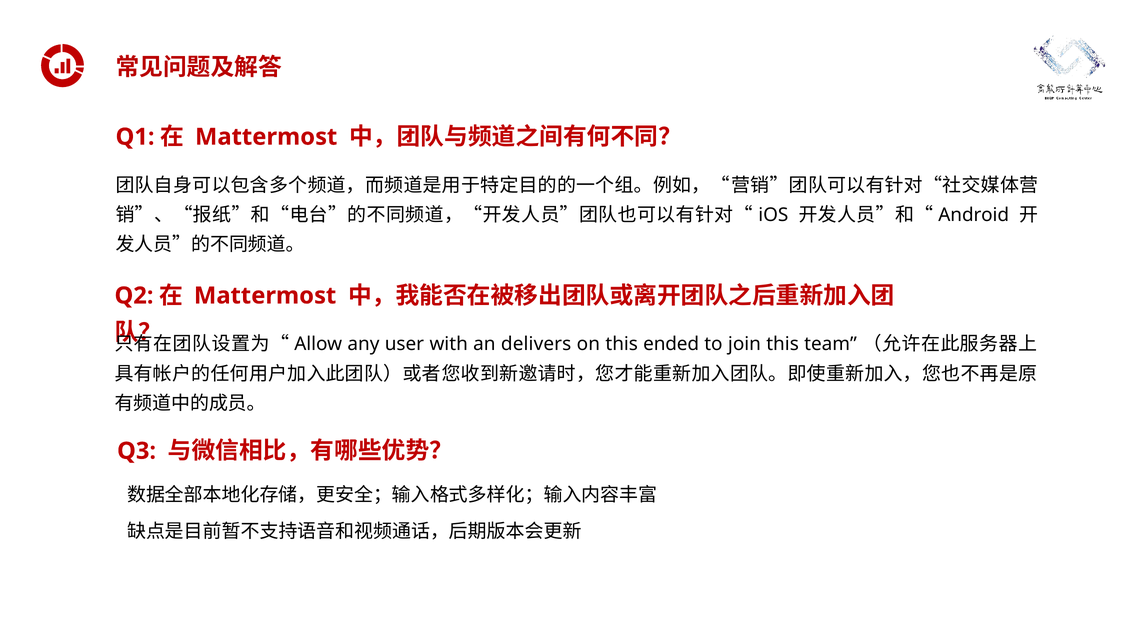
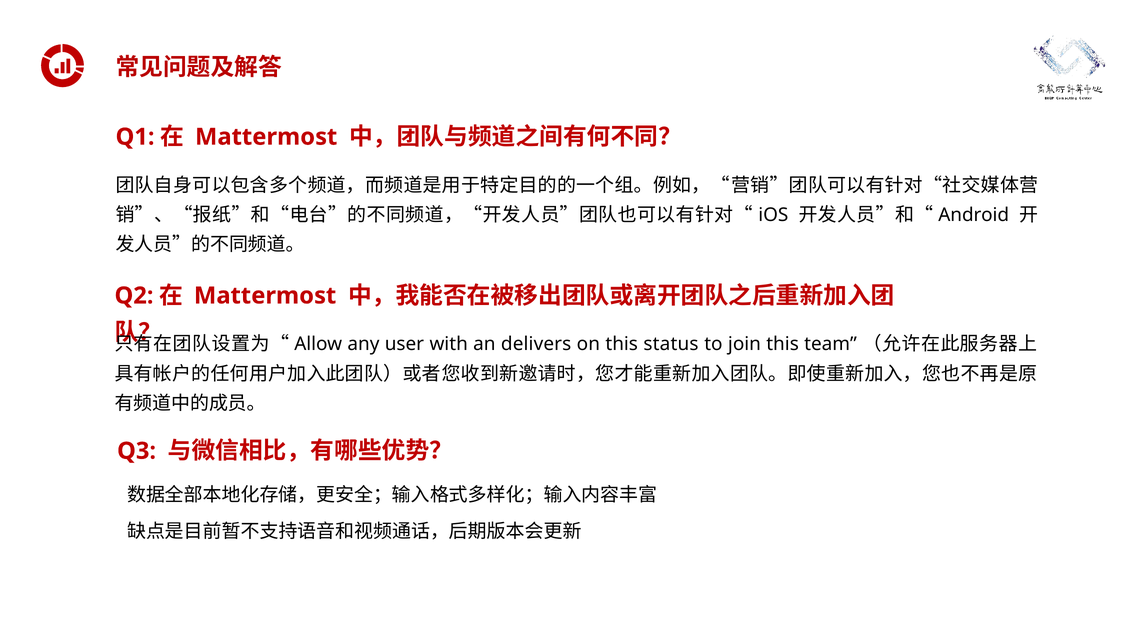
ended: ended -> status (671, 345)
